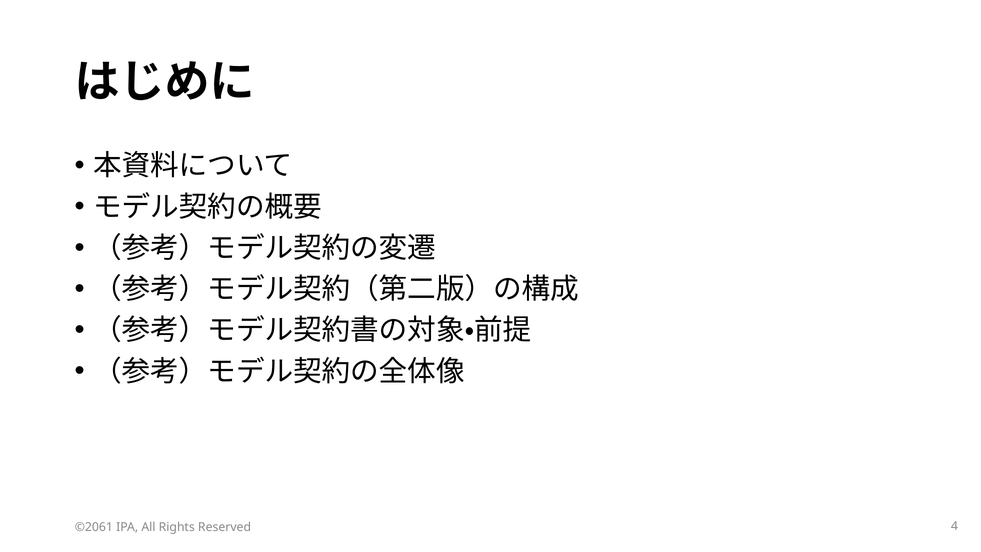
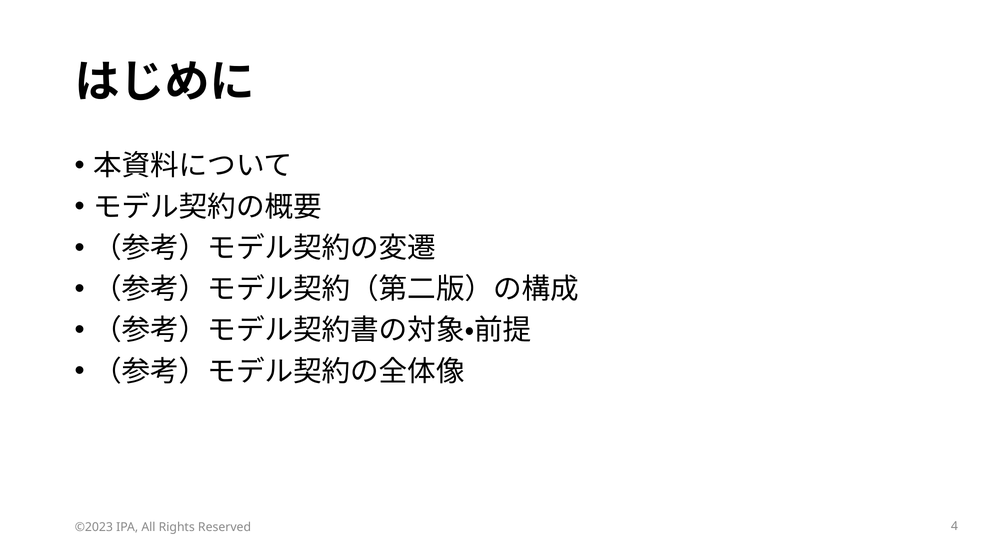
©2061: ©2061 -> ©2023 (94, 527)
